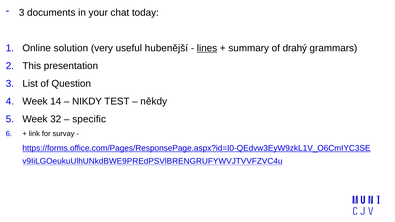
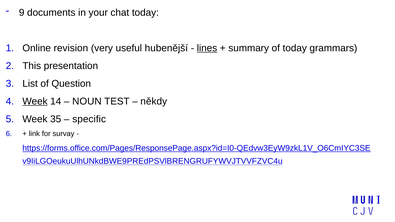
3: 3 -> 9 (22, 13)
solution: solution -> revision (71, 48)
of drahý: drahý -> today (295, 48)
Week underline: none -> present (35, 101)
NIKDY: NIKDY -> NOUN (87, 101)
32: 32 -> 35 (56, 119)
